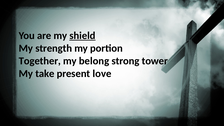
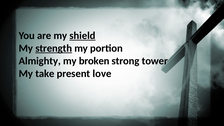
strength underline: none -> present (54, 48)
Together: Together -> Almighty (40, 61)
belong: belong -> broken (94, 61)
